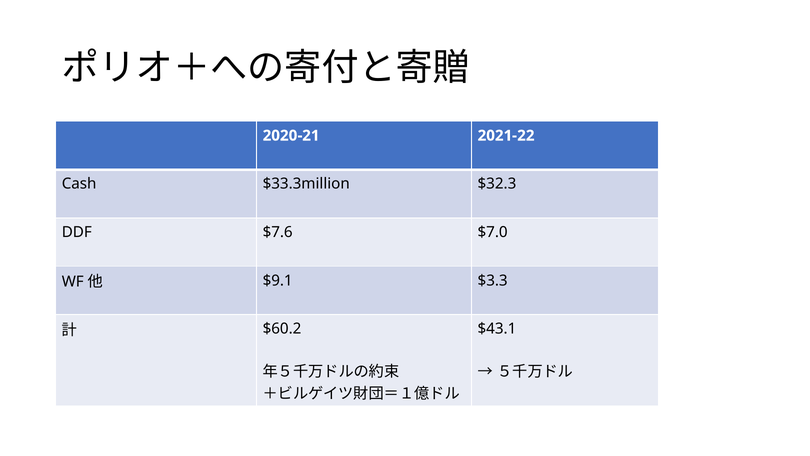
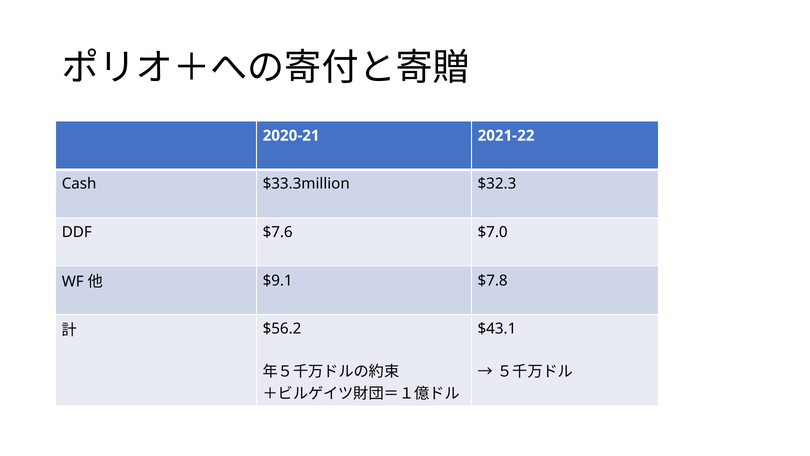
$3.3: $3.3 -> $7.8 (493, 280)
$60.2: $60.2 -> $56.2 (282, 329)
